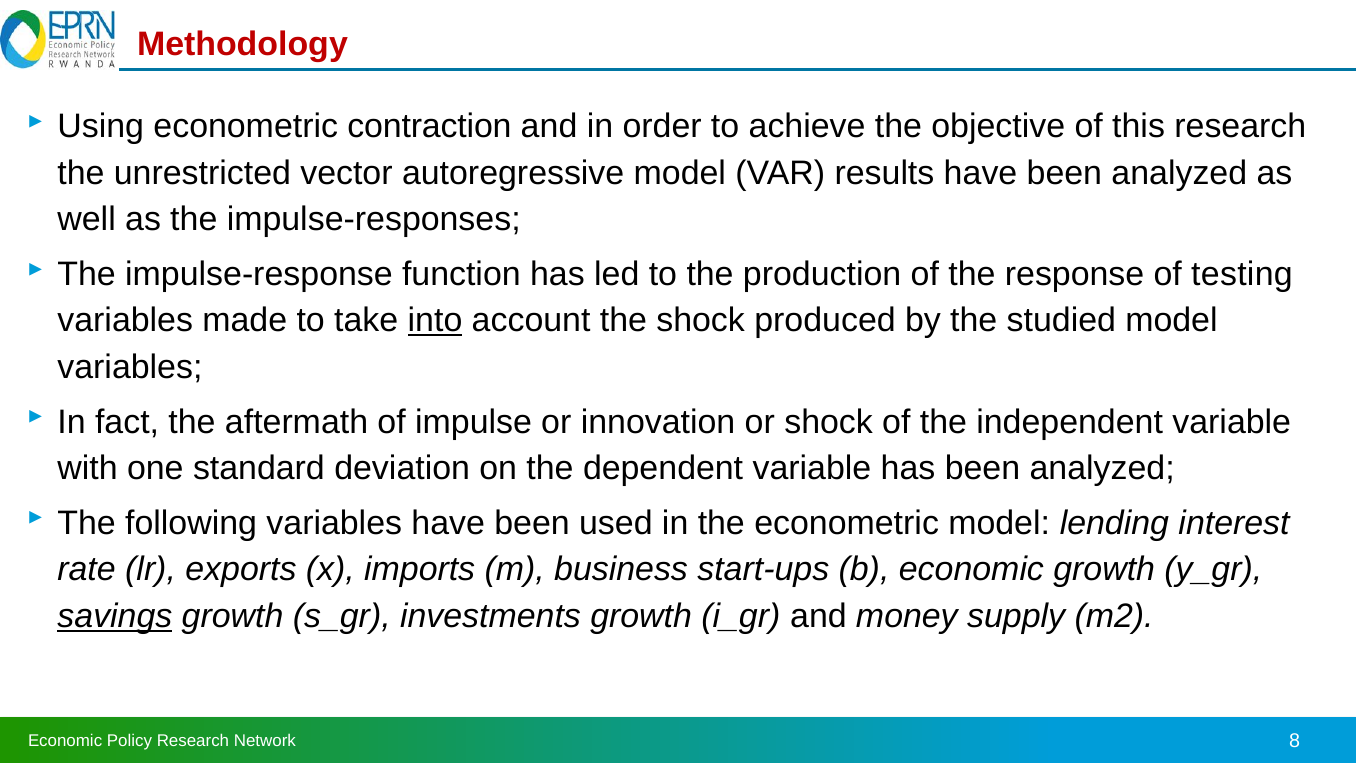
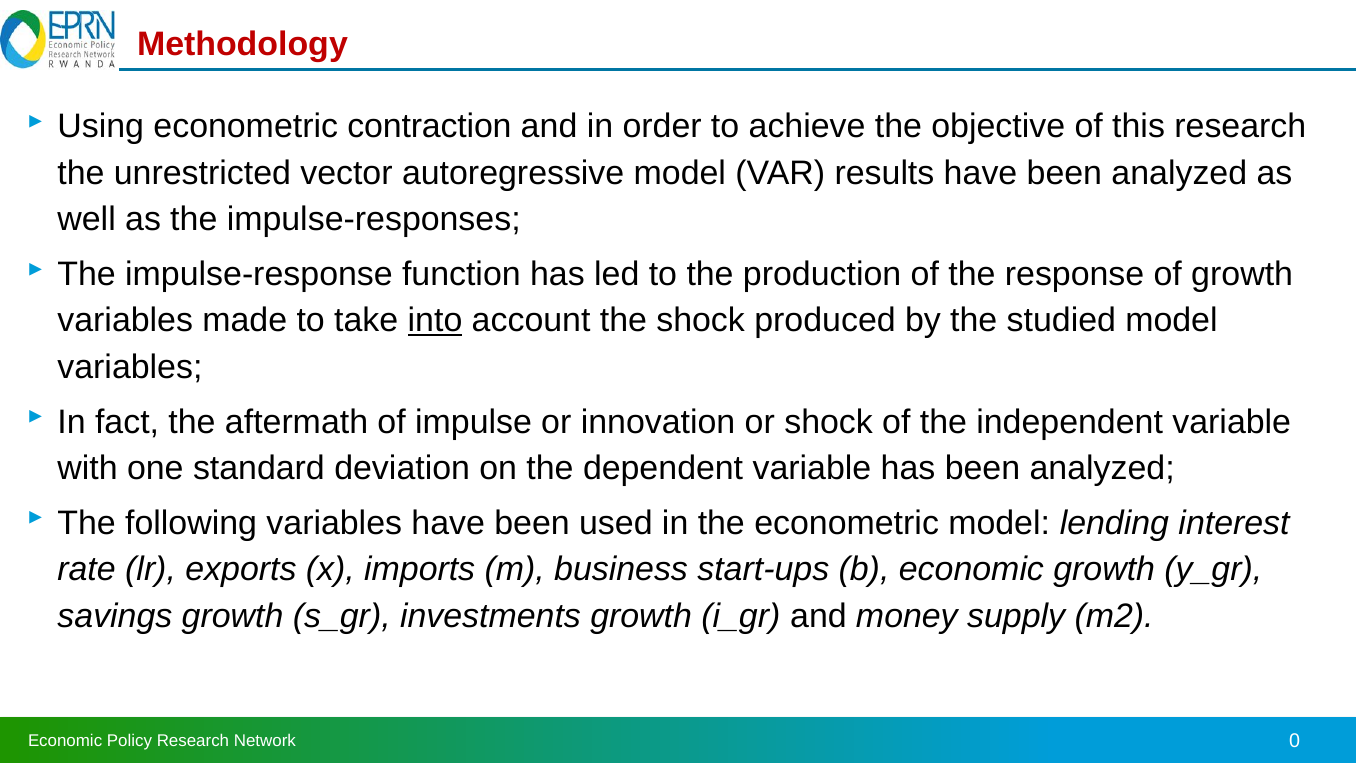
of testing: testing -> growth (1242, 274)
savings underline: present -> none (115, 616)
8: 8 -> 0 (1295, 741)
